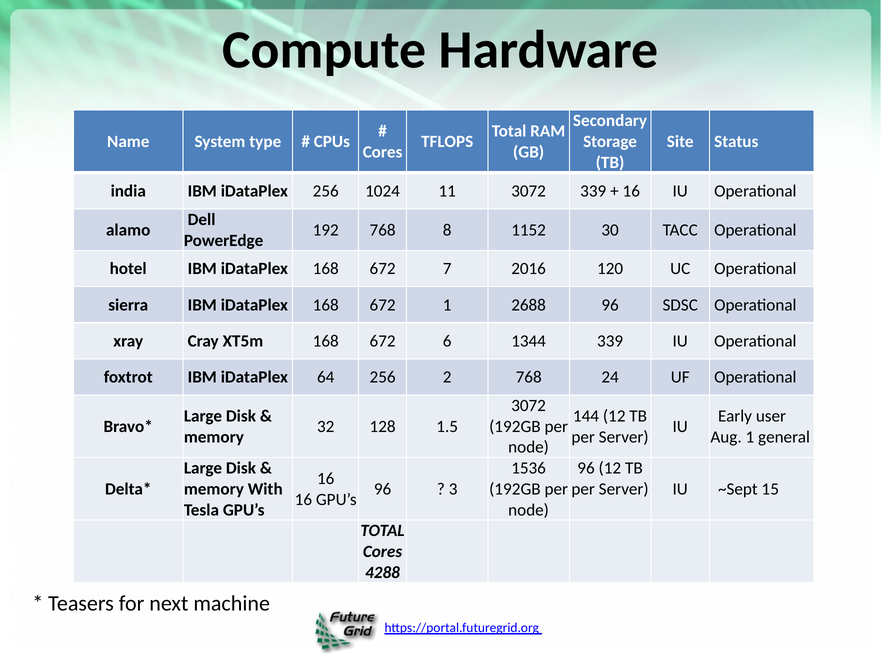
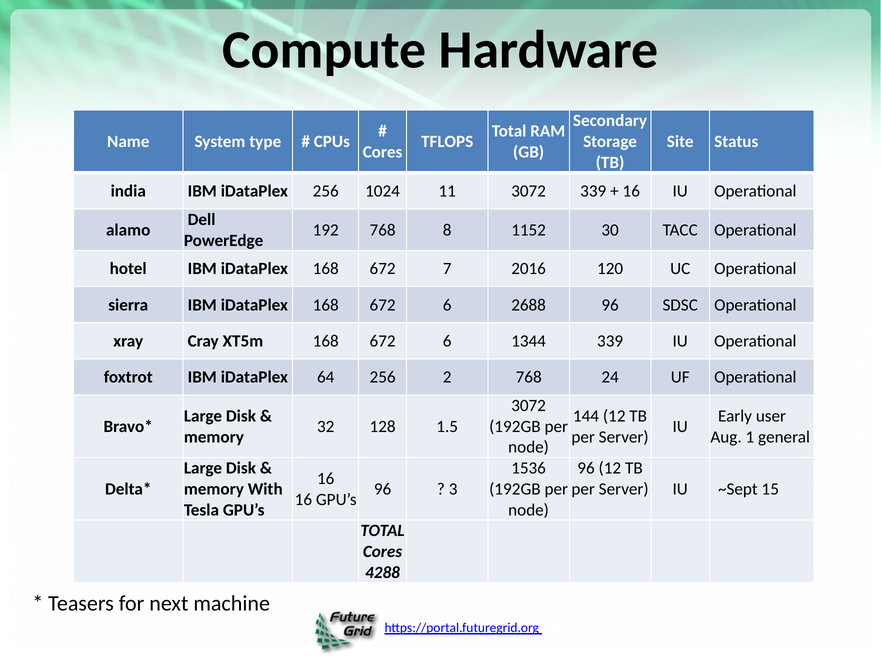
iDataPlex 168 672 1: 1 -> 6 (447, 305)
